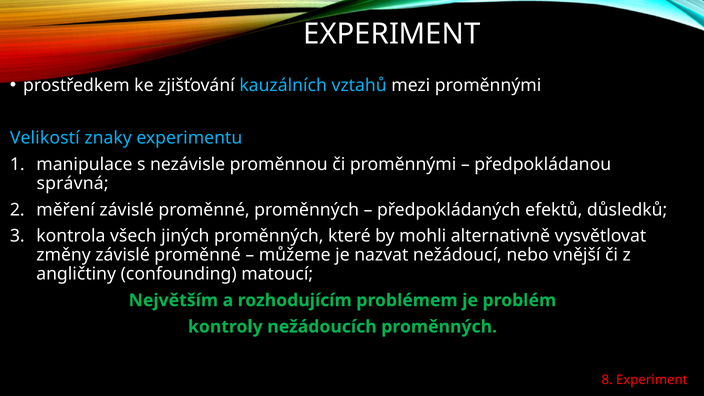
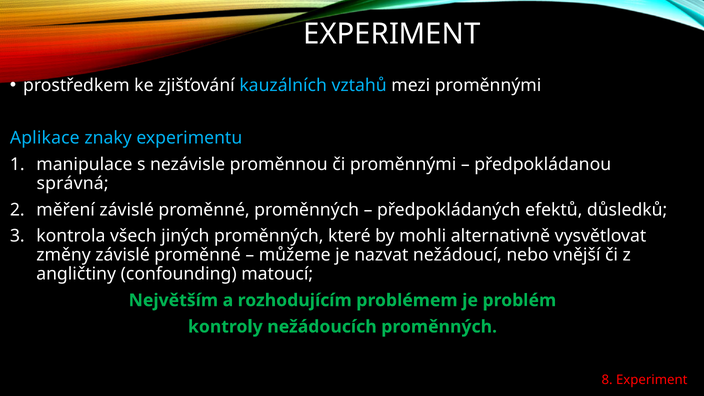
Velikostí: Velikostí -> Aplikace (45, 138)
